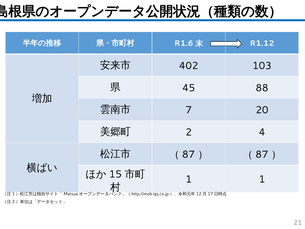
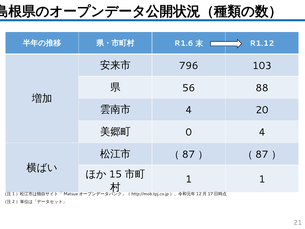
402: 402 -> 796 (189, 66)
45: 45 -> 56 (189, 88)
7: 7 -> 4 (189, 110)
2: 2 -> 0 (189, 132)
